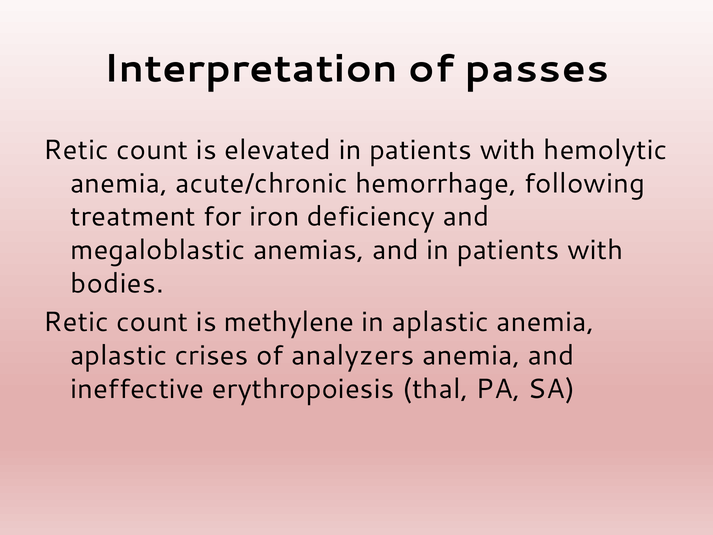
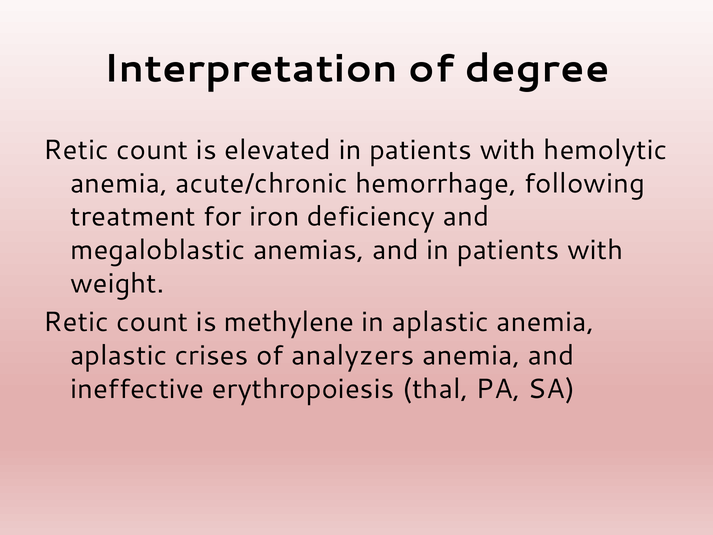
passes: passes -> degree (537, 69)
bodies: bodies -> weight (117, 283)
